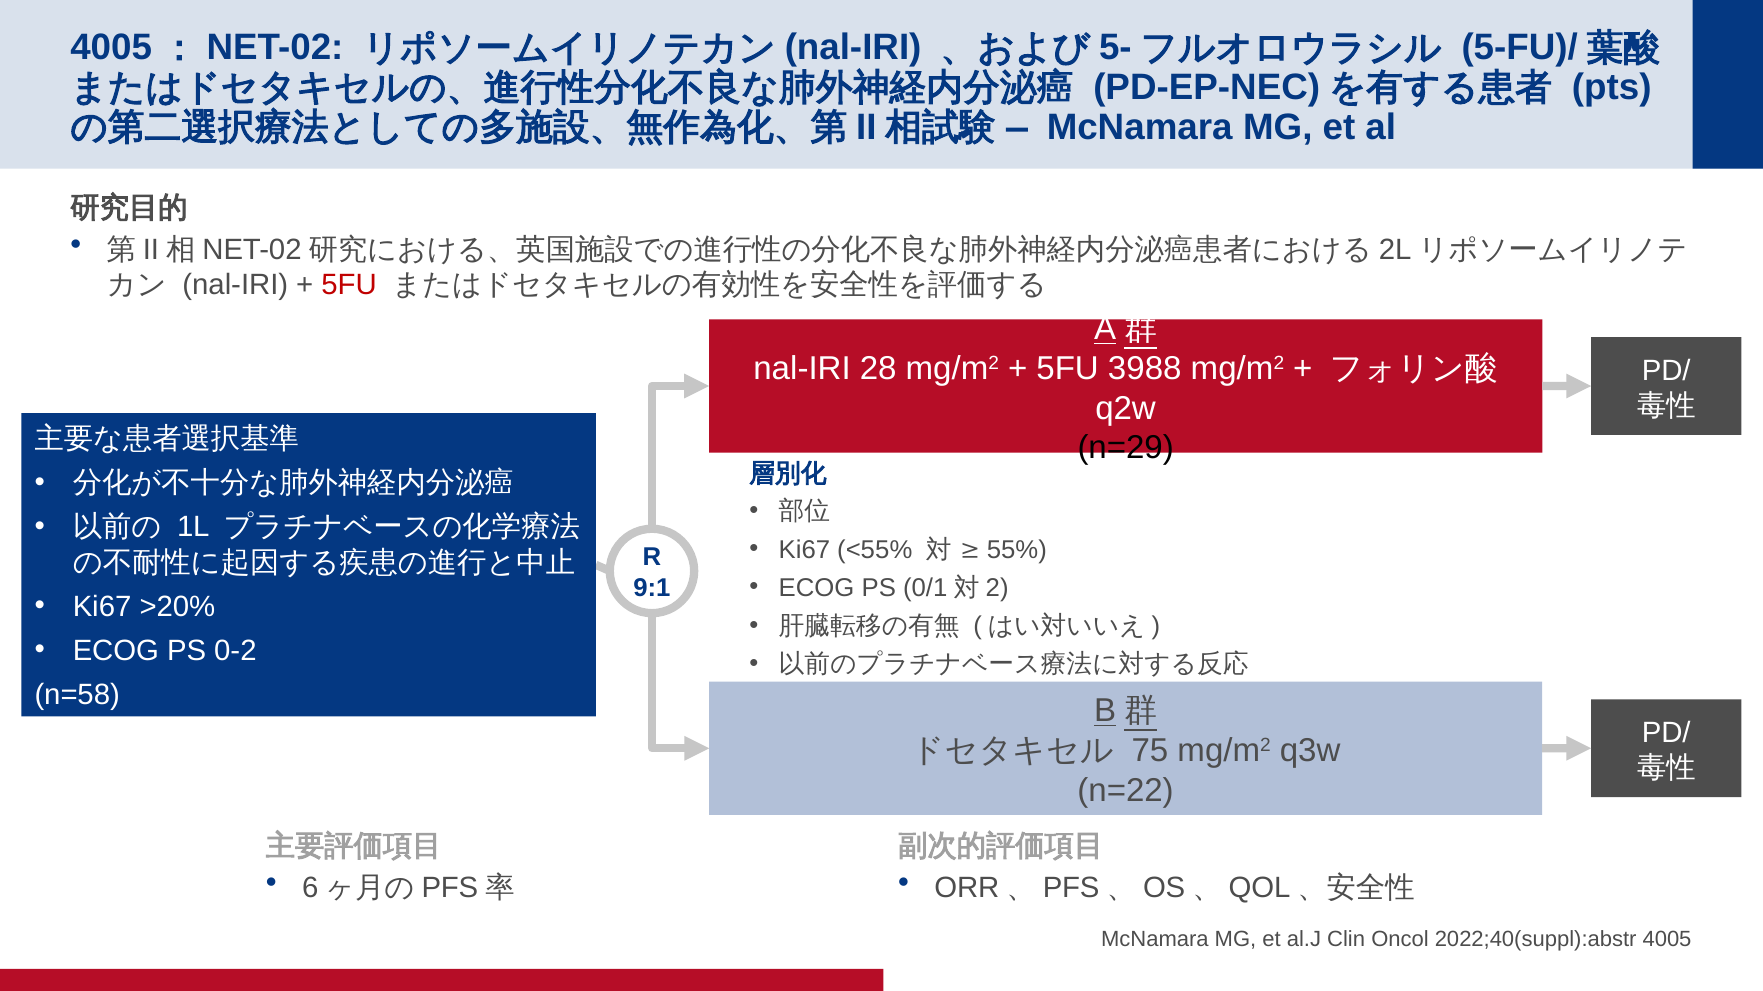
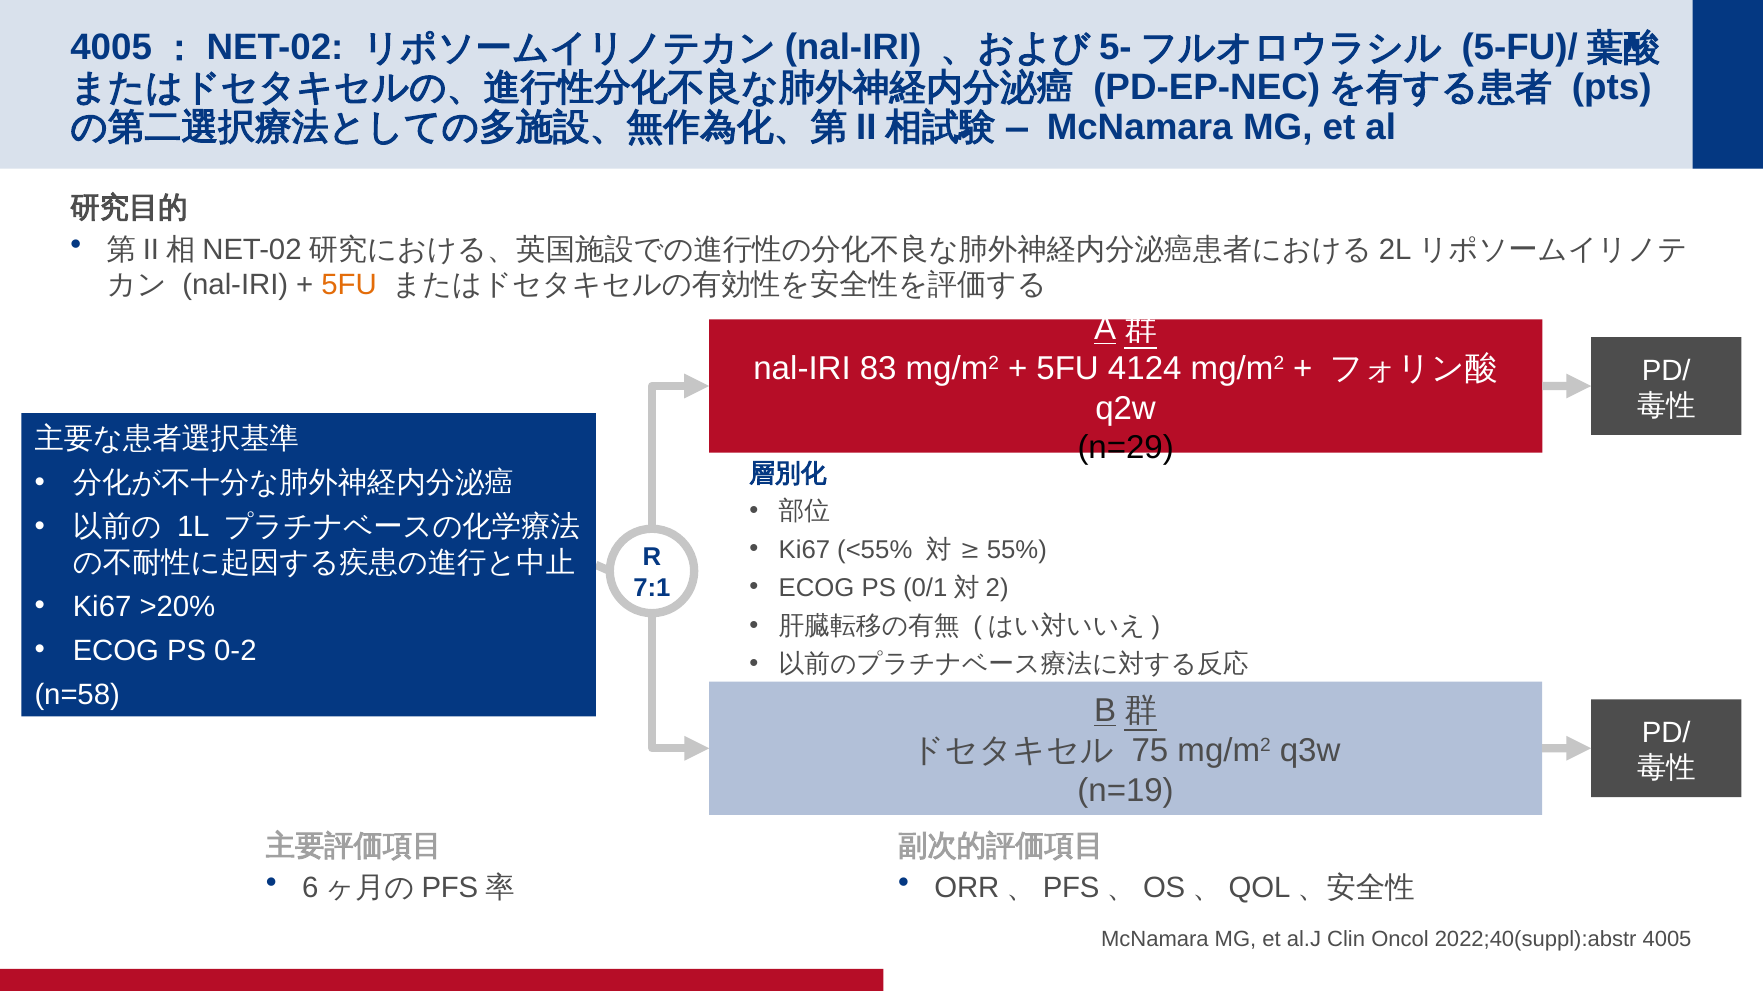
5FU colour: red -> orange (349, 285)
28: 28 -> 83 (878, 369)
3988: 3988 -> 4124 (1145, 369)
9:1: 9:1 -> 7:1 (652, 589)
n=22: n=22 -> n=19 (1126, 791)
